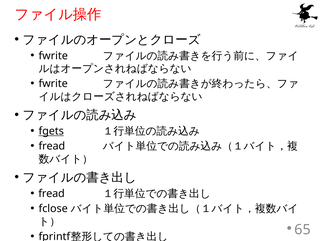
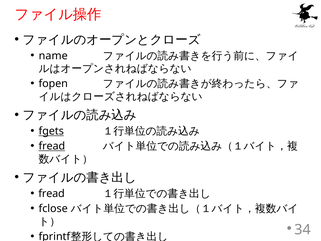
fwrite: fwrite -> name (53, 56)
fwrite: fwrite -> fopen (53, 84)
fread underline: none -> present (52, 146)
65: 65 -> 34 (303, 229)
